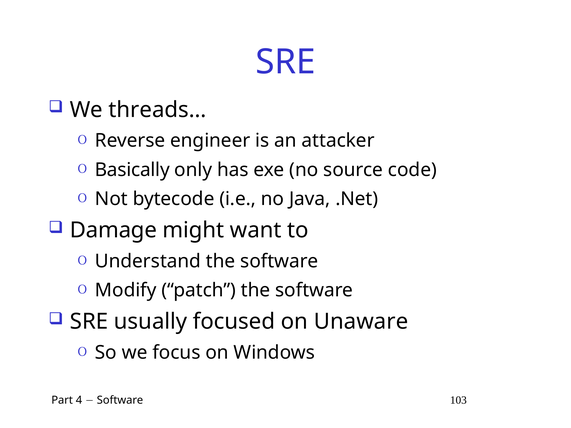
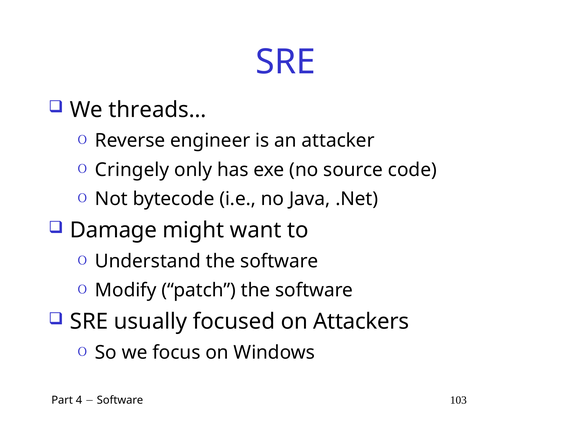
Basically: Basically -> Cringely (132, 170)
Unaware: Unaware -> Attackers (361, 322)
